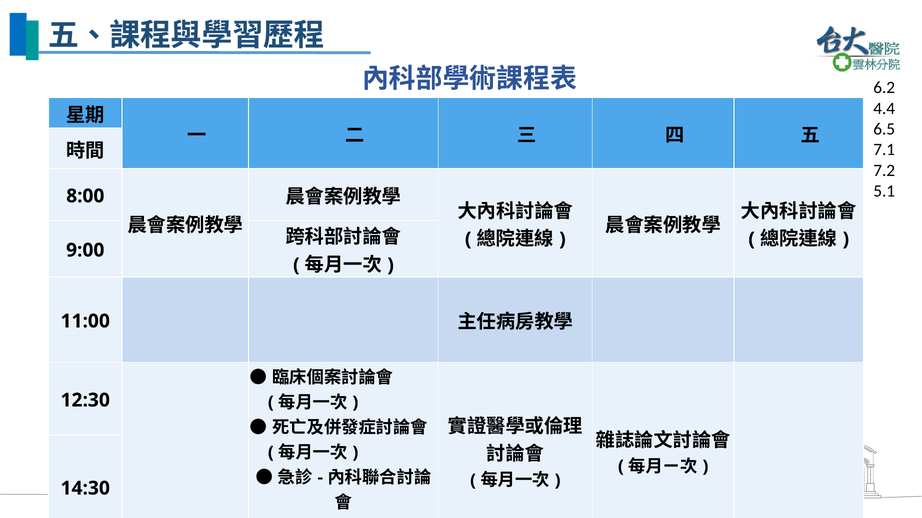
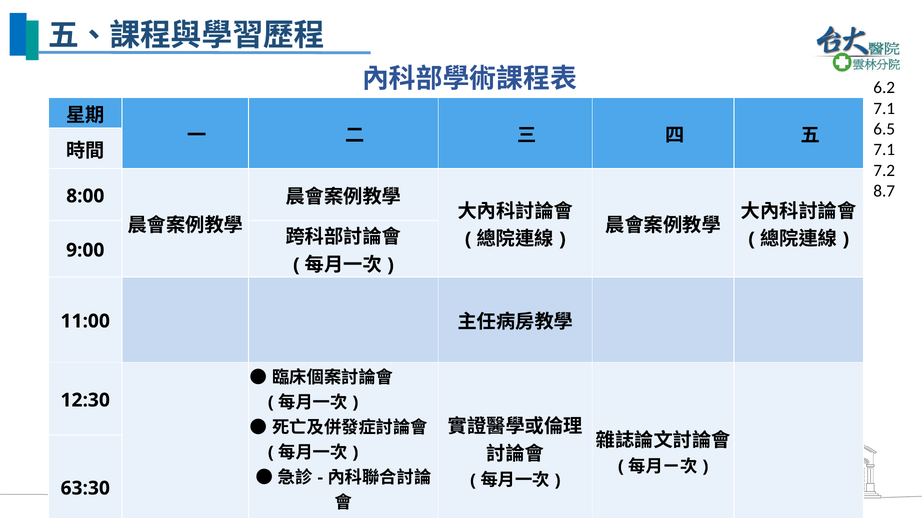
4.4: 4.4 -> 7.1 (884, 108)
5.1: 5.1 -> 8.7 (884, 191)
14:30: 14:30 -> 63:30 (85, 489)
